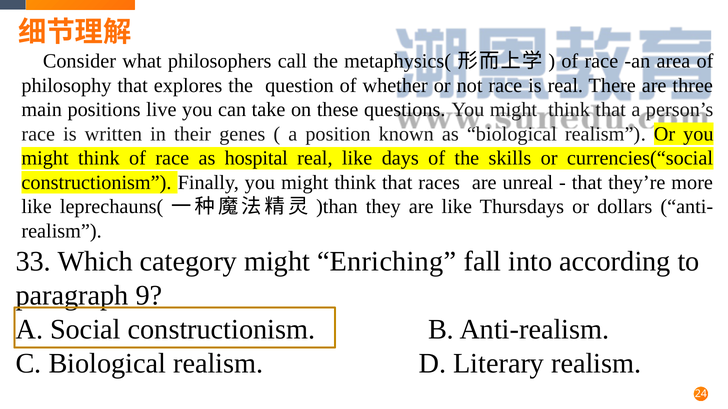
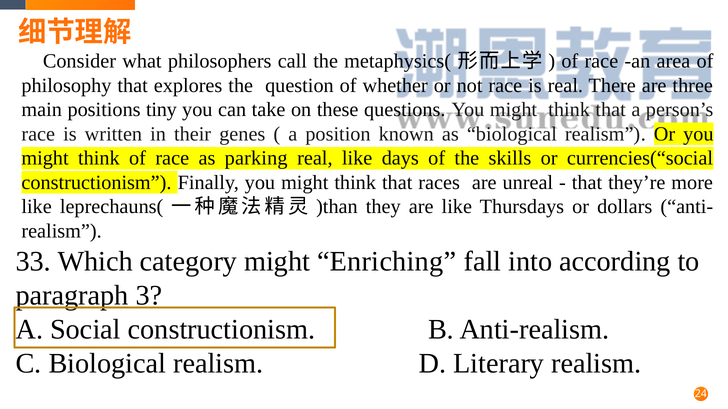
live: live -> tiny (161, 110)
hospital: hospital -> parking (256, 158)
9: 9 -> 3 (149, 296)
